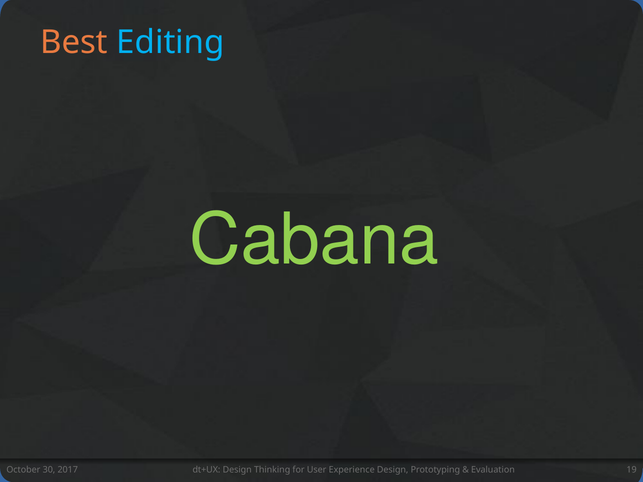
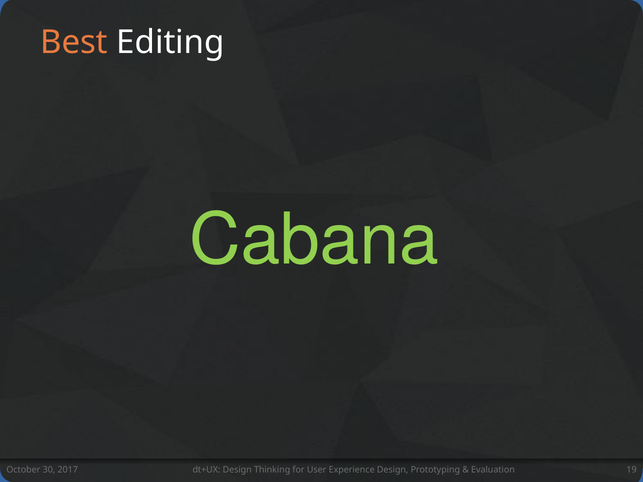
Editing colour: light blue -> white (171, 42)
